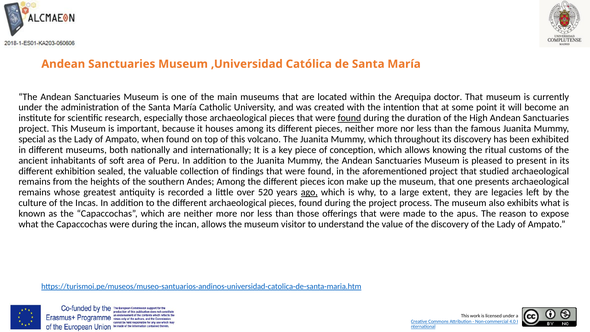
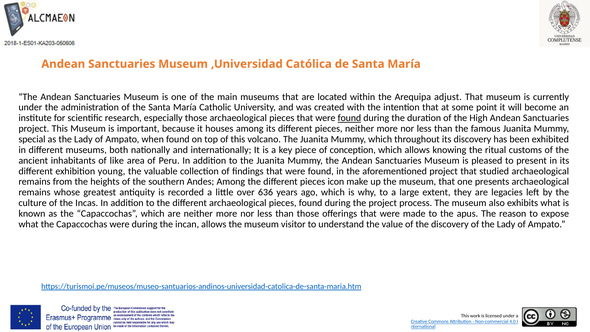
doctor: doctor -> adjust (448, 97)
soft: soft -> like (117, 160)
sealed: sealed -> young (112, 171)
520: 520 -> 636 (266, 192)
ago underline: present -> none (309, 192)
